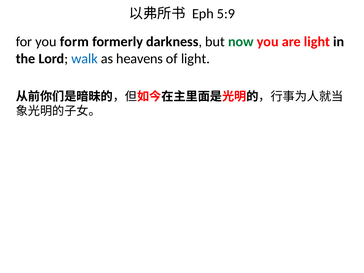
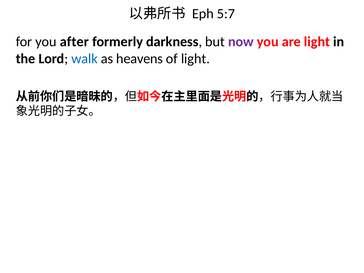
5:9: 5:9 -> 5:7 (226, 14)
form: form -> after (74, 42)
now colour: green -> purple (241, 42)
